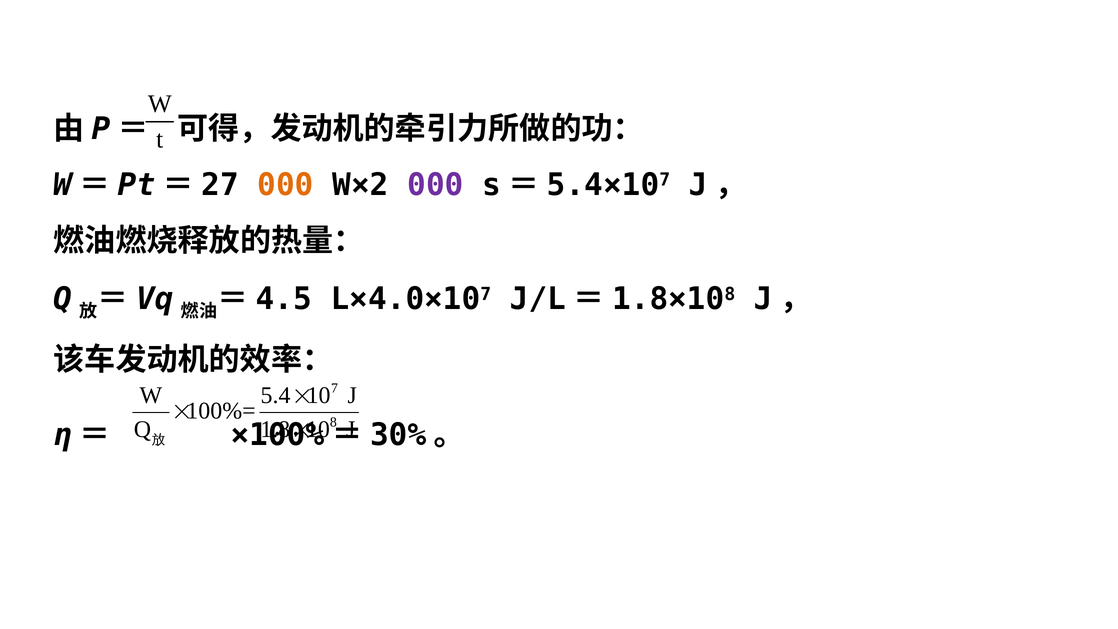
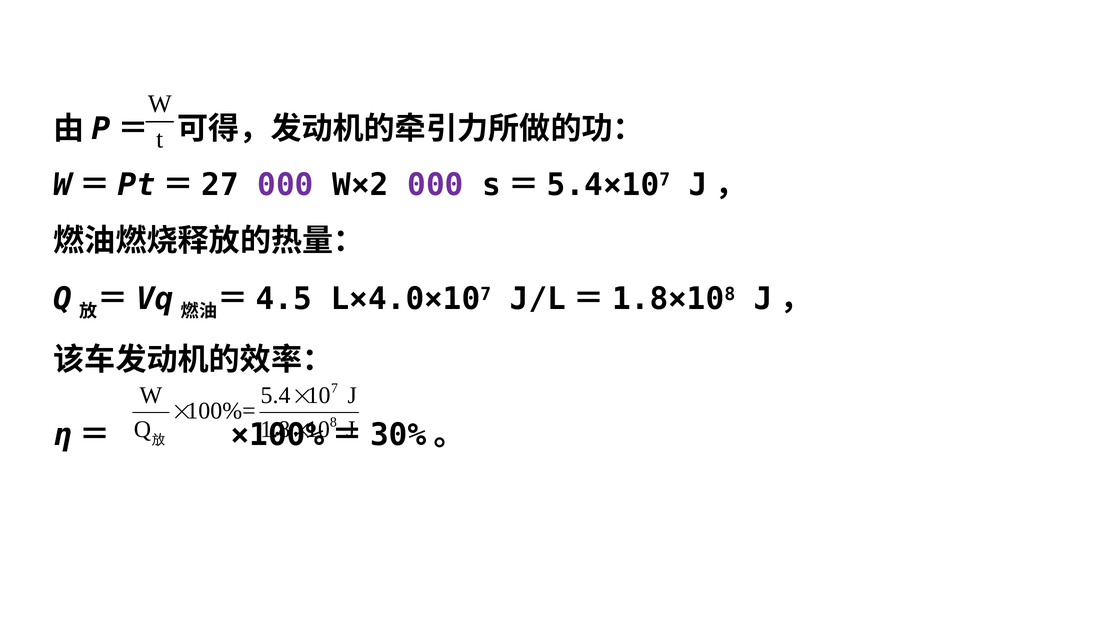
000 colour: orange -> purple (286, 185)
